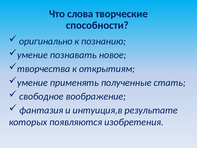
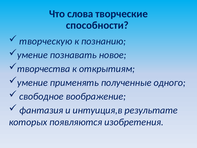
оригинально: оригинально -> творческую (46, 41)
стать: стать -> одного (170, 82)
